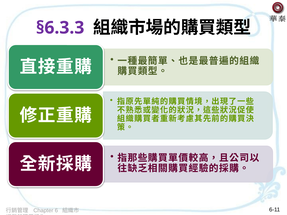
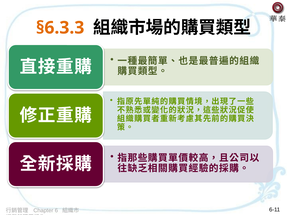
§6.3.3 colour: purple -> orange (60, 28)
